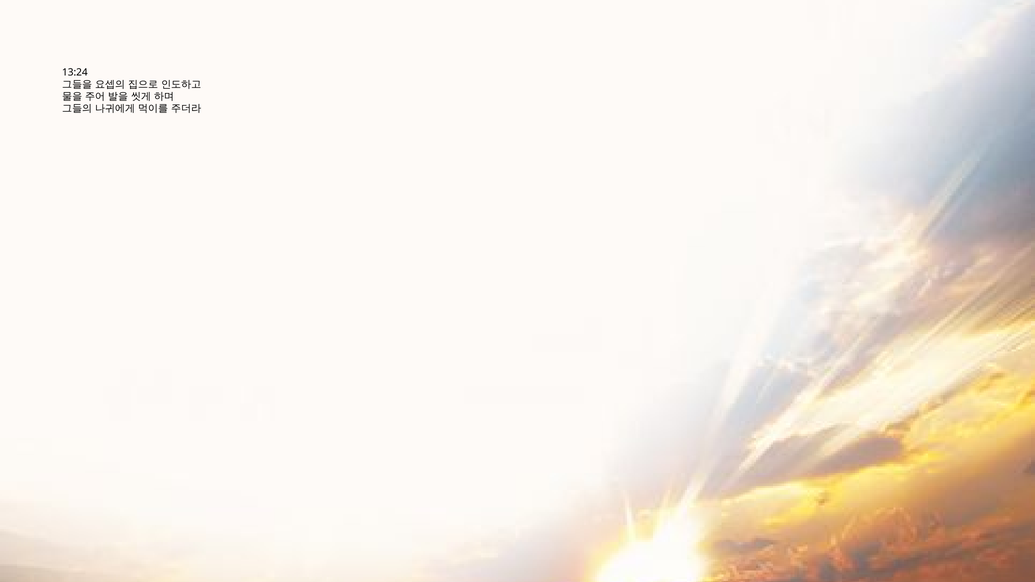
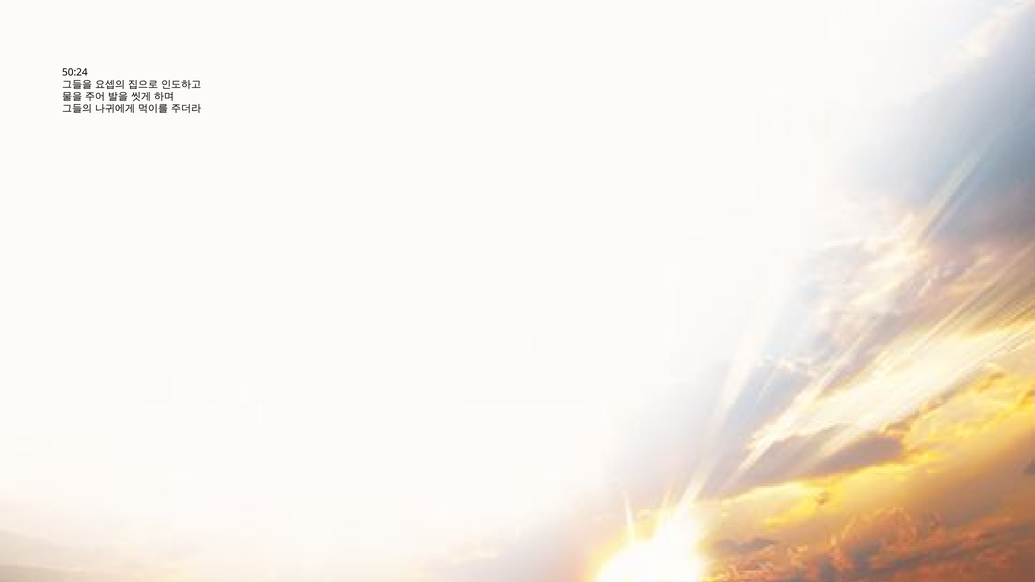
13:24: 13:24 -> 50:24 (75, 73)
